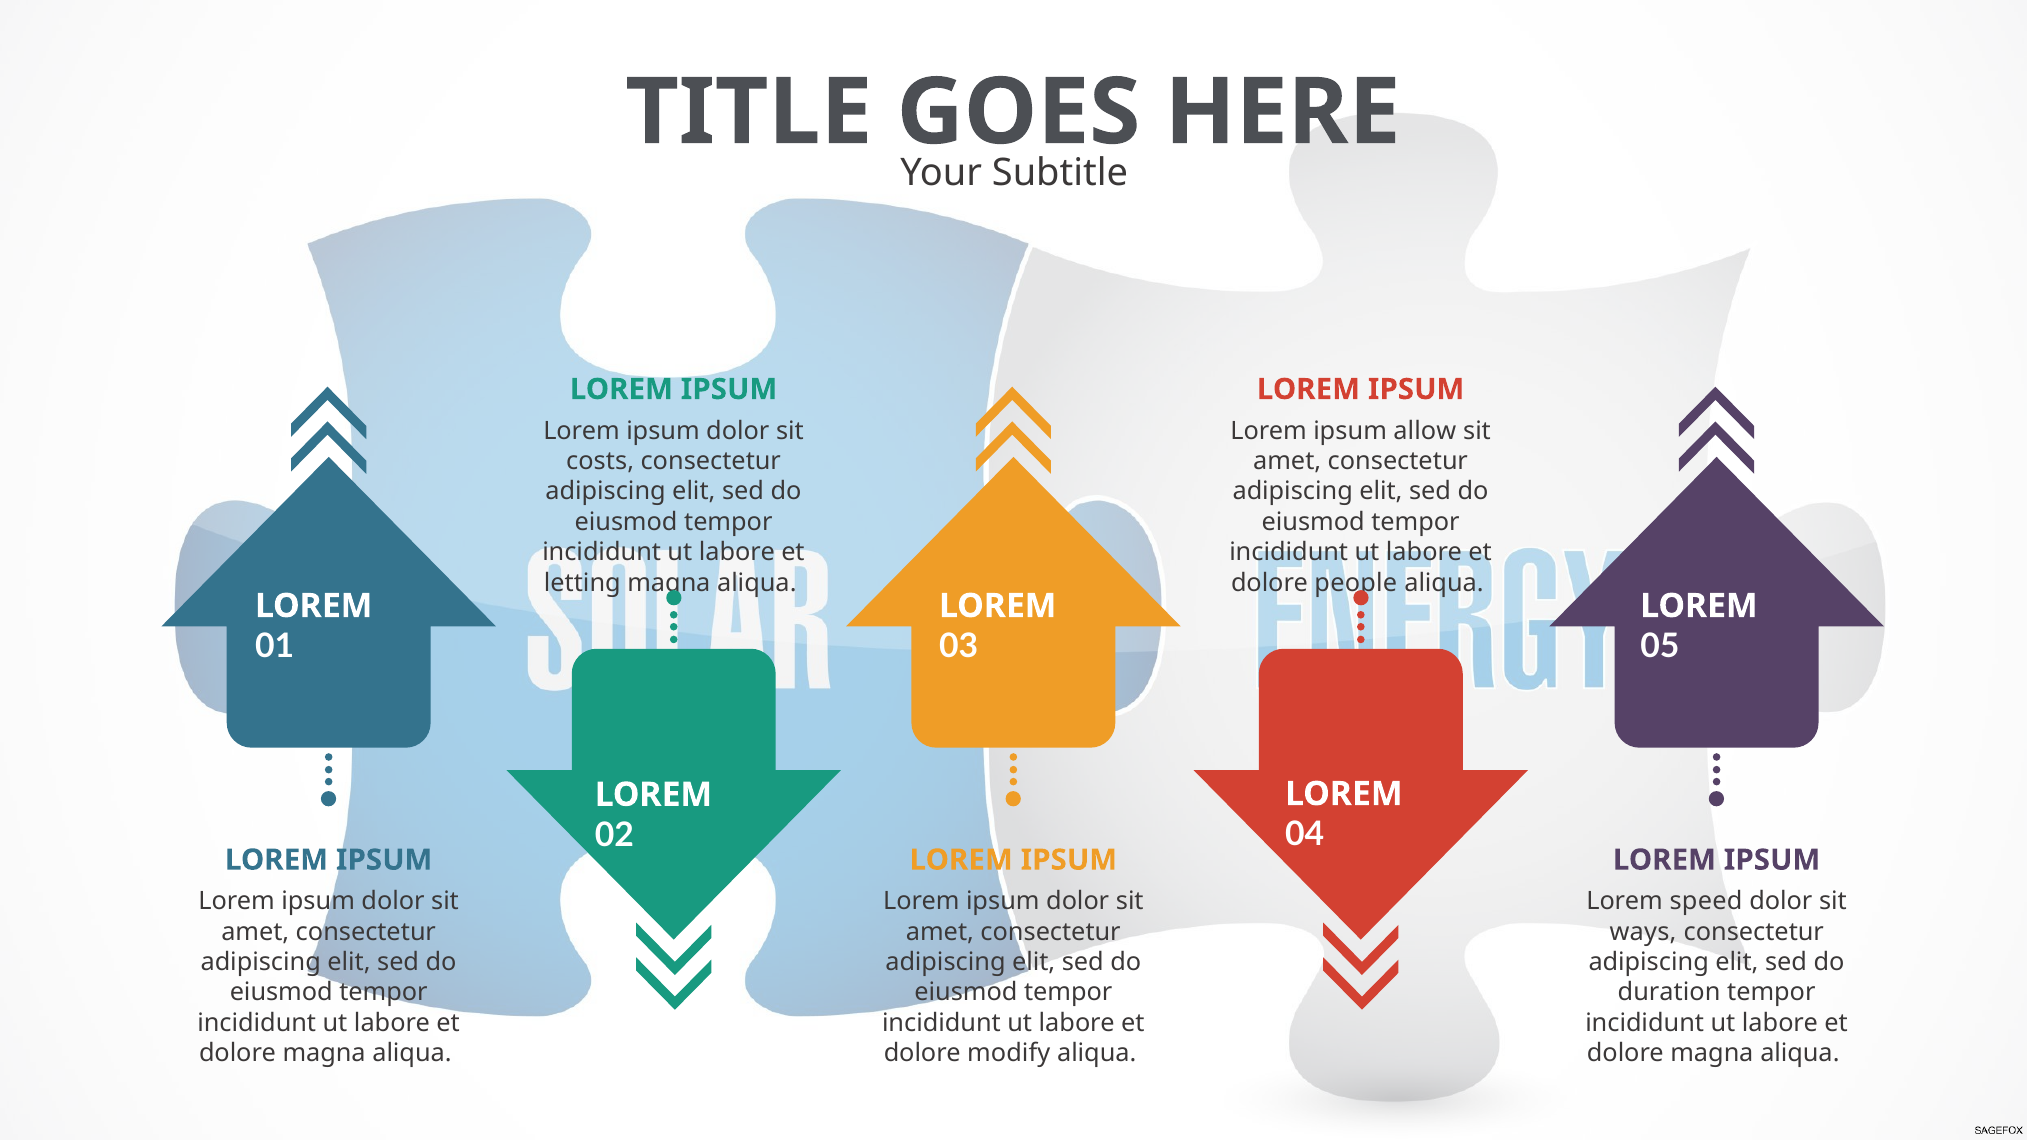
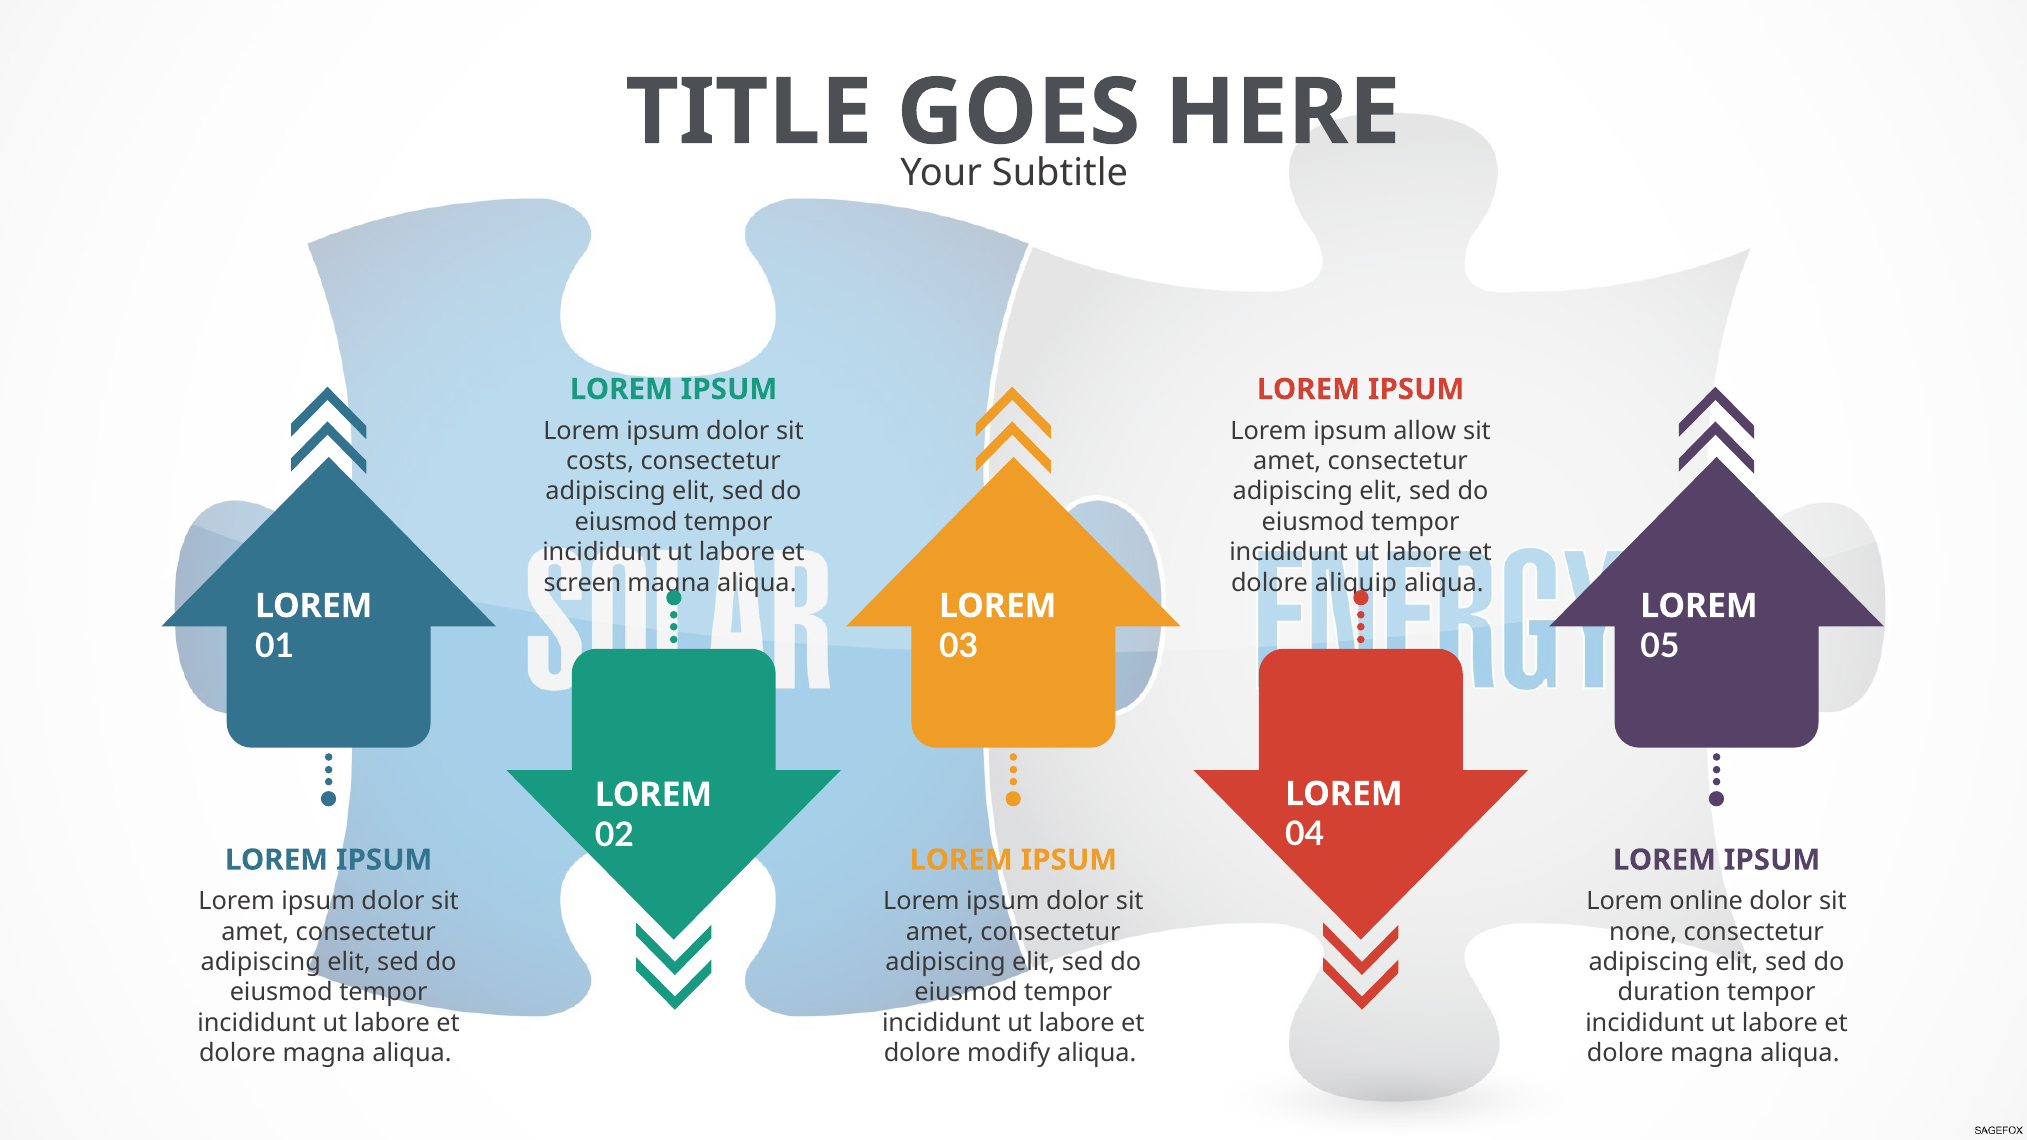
letting: letting -> screen (582, 583)
people: people -> aliquip (1356, 583)
speed: speed -> online (1706, 902)
ways: ways -> none (1643, 932)
